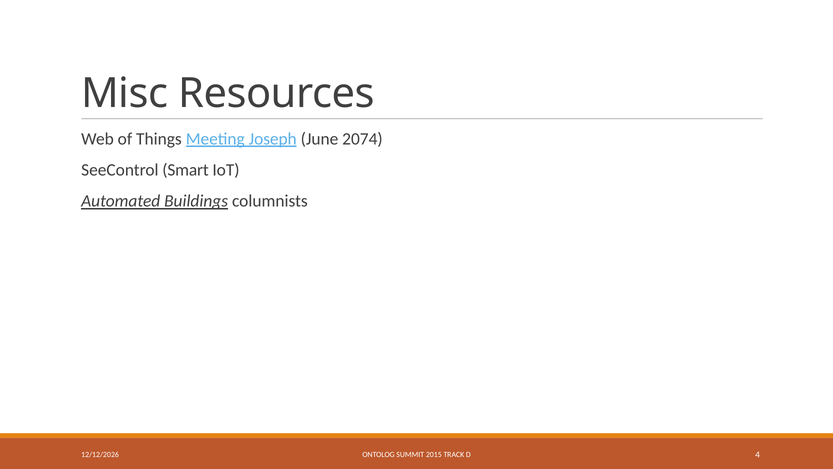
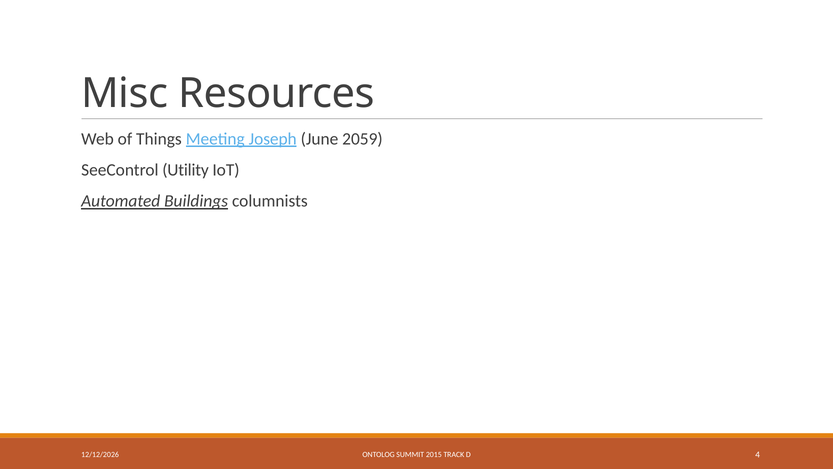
2074: 2074 -> 2059 (362, 139)
Smart: Smart -> Utility (186, 170)
